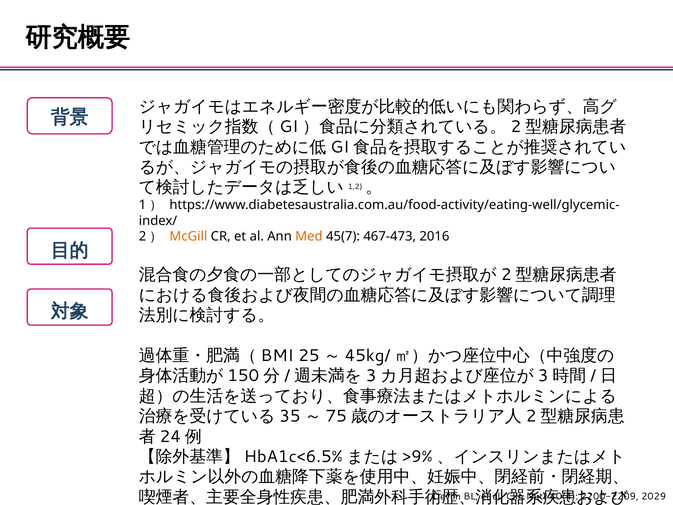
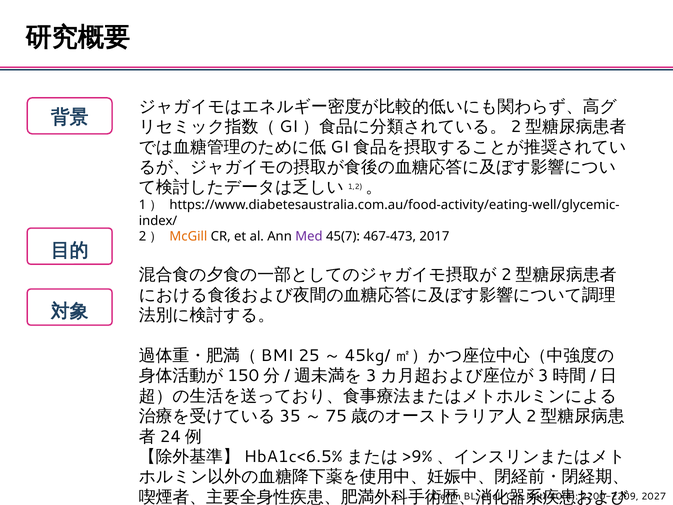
Med colour: orange -> purple (309, 236)
2016: 2016 -> 2017 (434, 236)
2029: 2029 -> 2027 (654, 496)
